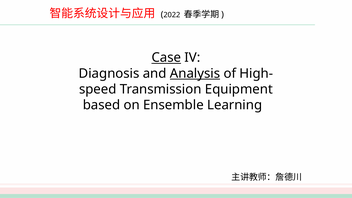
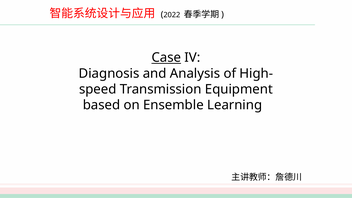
Analysis underline: present -> none (195, 73)
